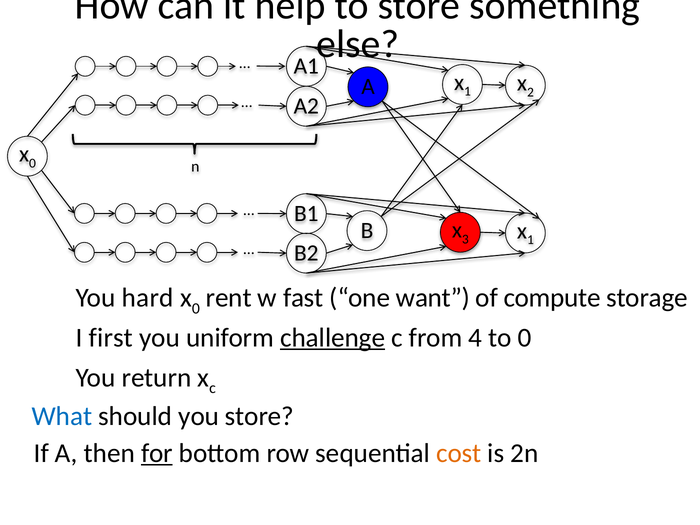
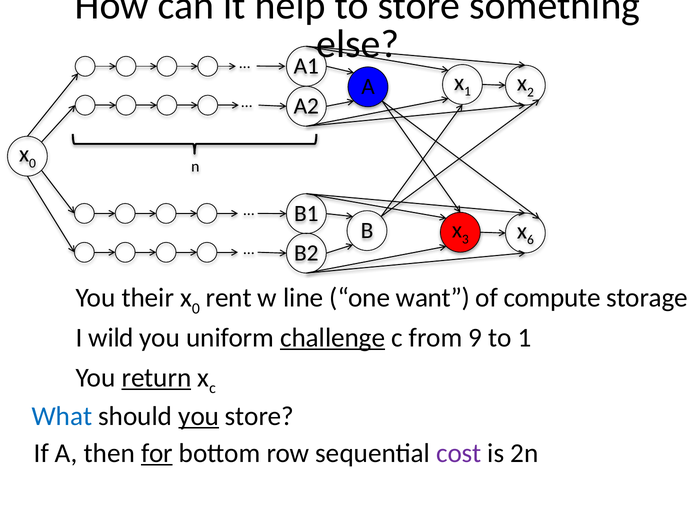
1: 1 -> 6 (530, 240)
hard: hard -> their (148, 298)
fast: fast -> line (303, 298)
first: first -> wild (111, 338)
4: 4 -> 9 (475, 338)
to 0: 0 -> 1 (525, 338)
return underline: none -> present (156, 378)
you underline: none -> present (199, 416)
cost colour: orange -> purple (459, 453)
